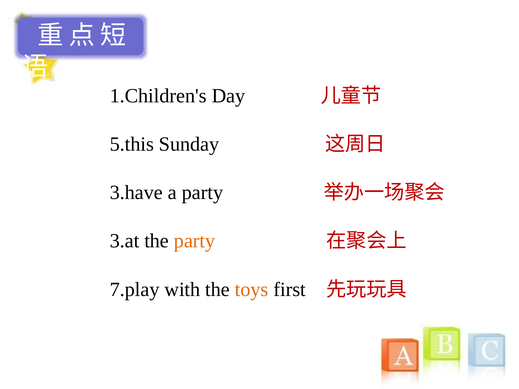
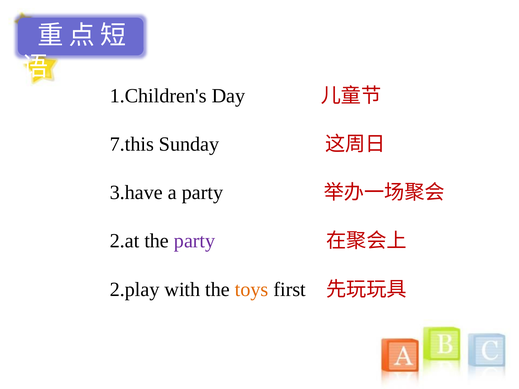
5.this: 5.this -> 7.this (132, 144)
3.at: 3.at -> 2.at (125, 241)
party colour: orange -> purple (195, 241)
7.play: 7.play -> 2.play (135, 290)
